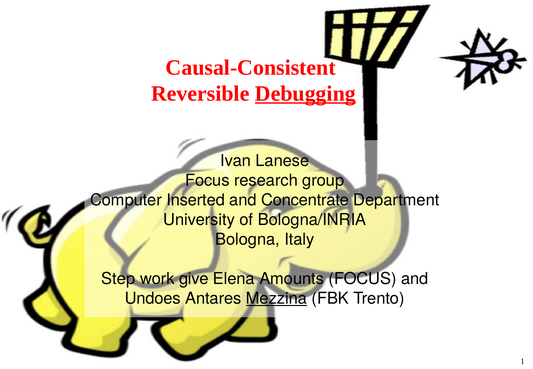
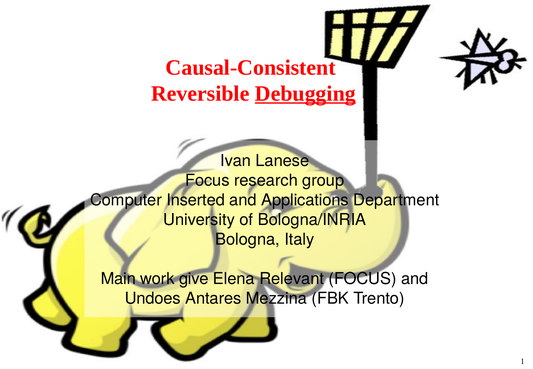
Concentrate: Concentrate -> Applications (305, 200)
Step: Step -> Main (118, 279)
Amounts: Amounts -> Relevant (292, 279)
Mezzina underline: present -> none (276, 299)
